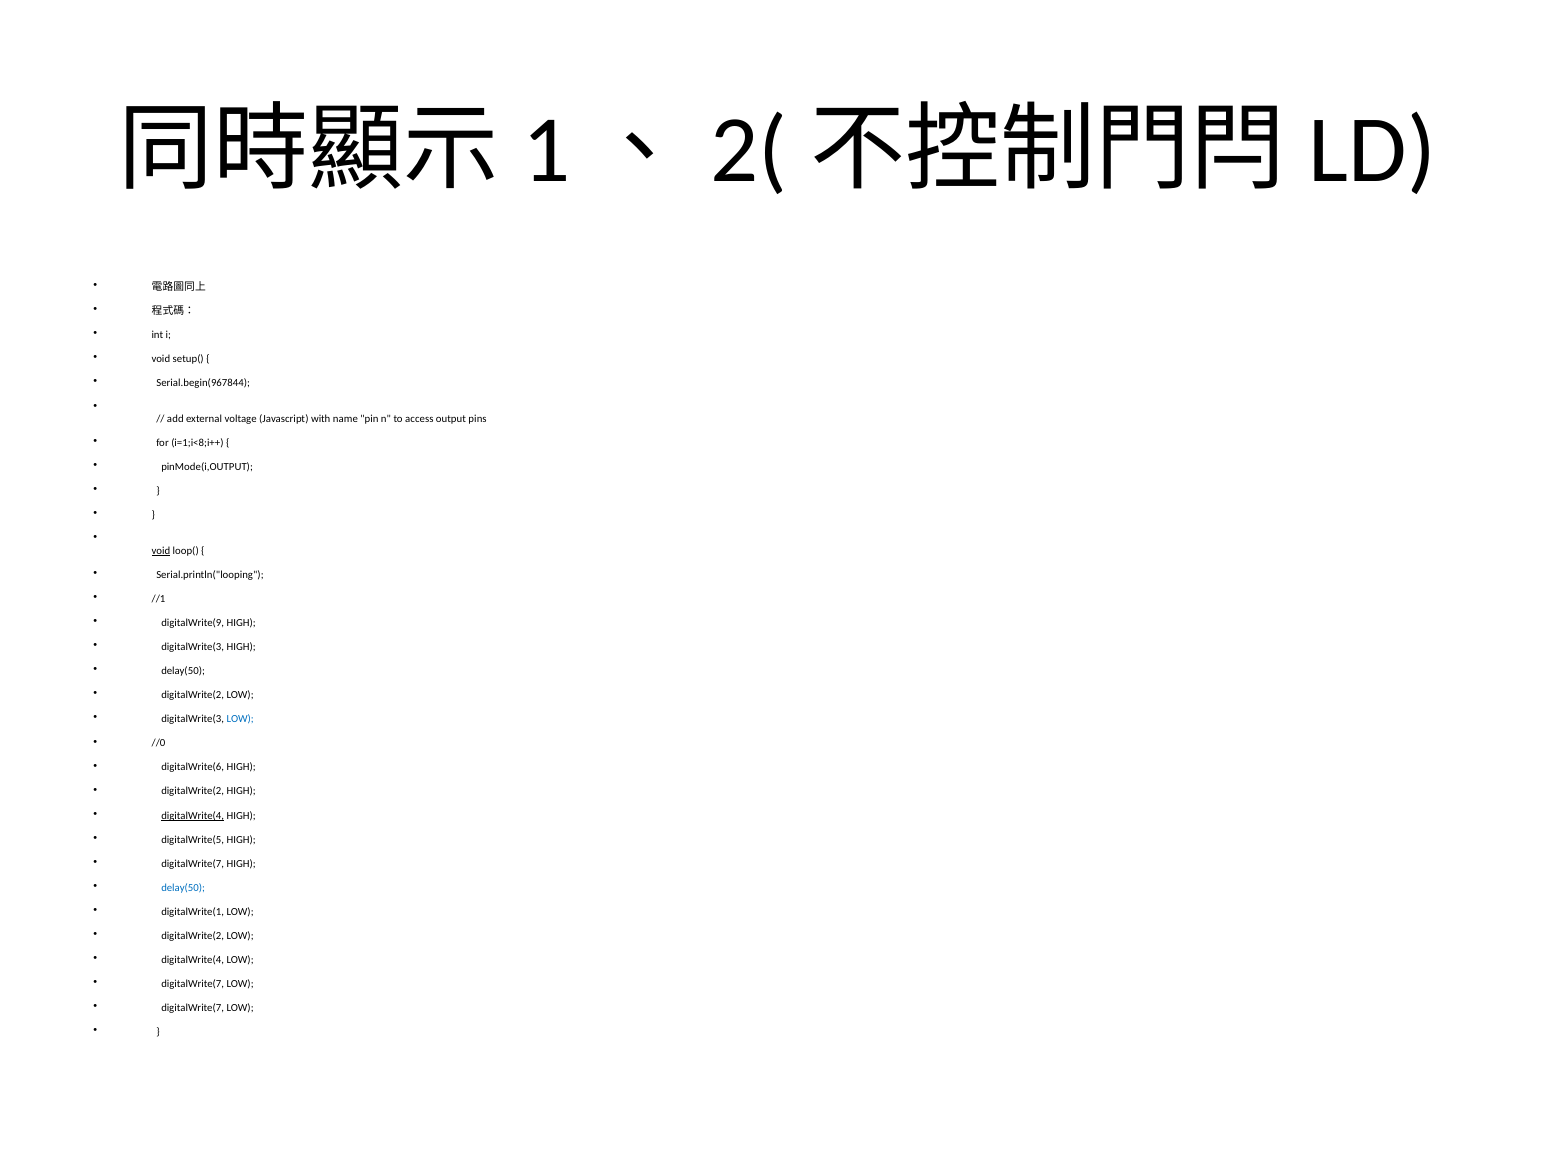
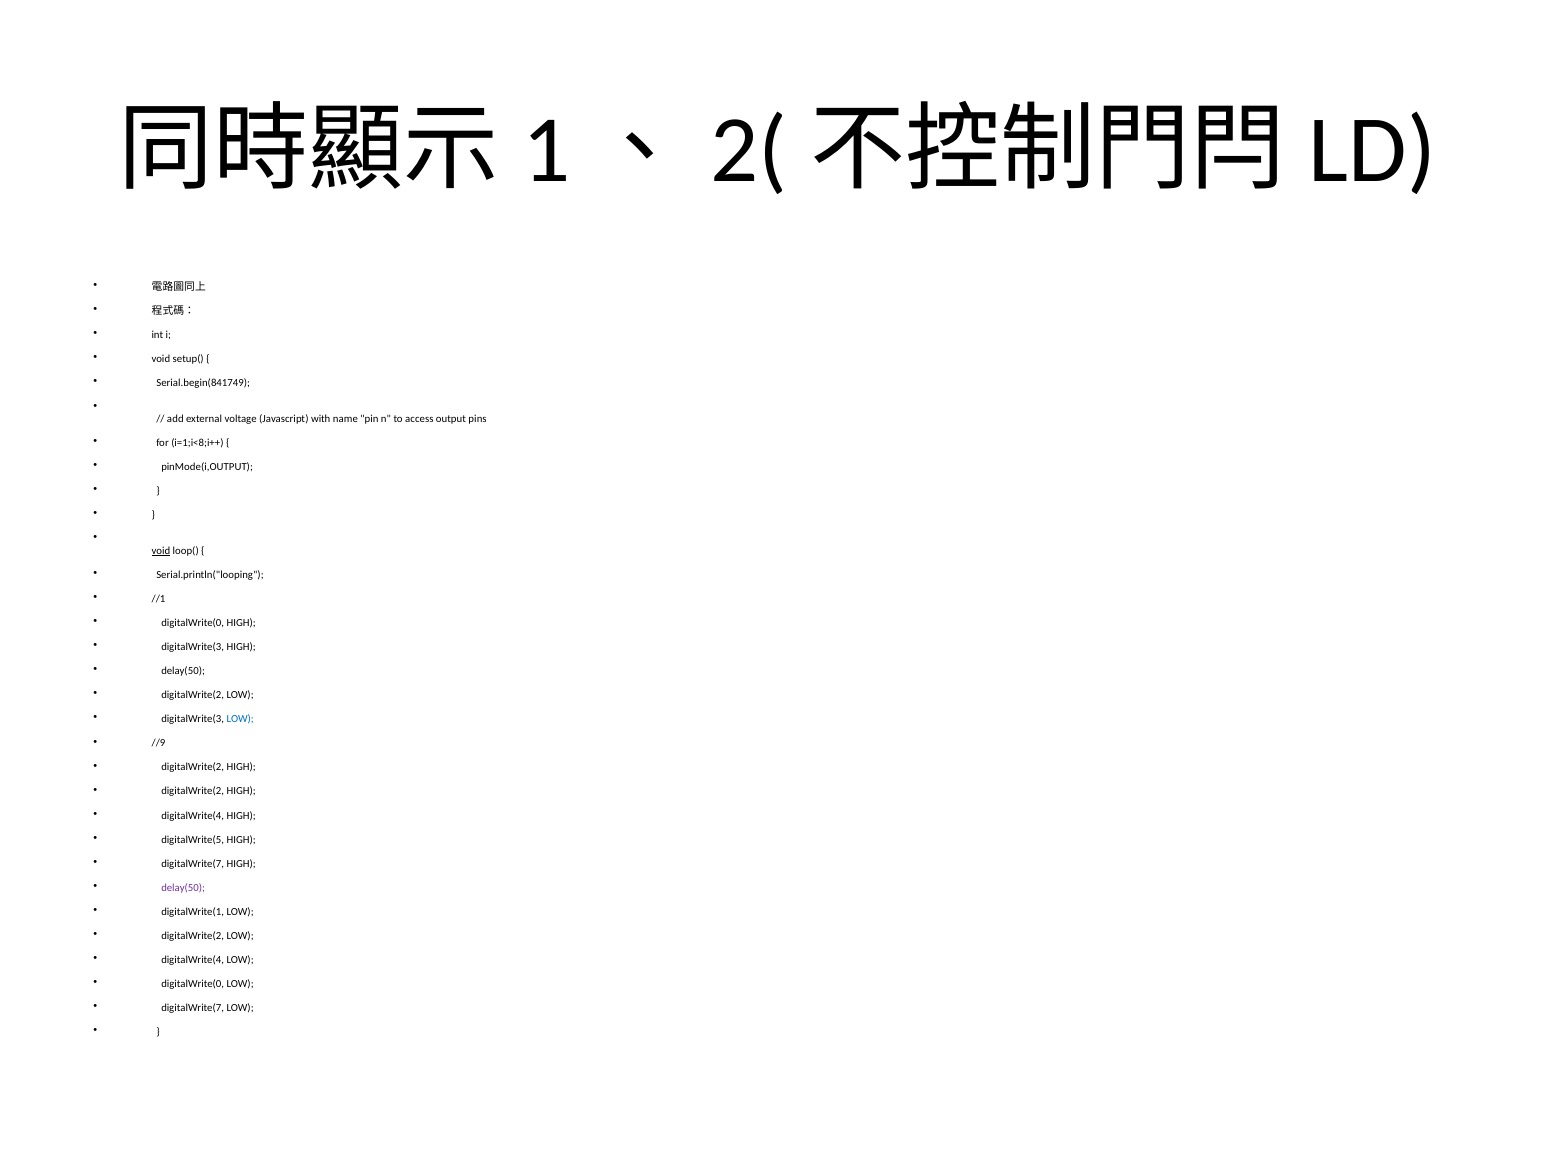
Serial.begin(967844: Serial.begin(967844 -> Serial.begin(841749 (203, 383)
digitalWrite(9: digitalWrite(9 -> digitalWrite(0 (193, 623)
//0: //0 -> //9 (159, 743)
digitalWrite(6: digitalWrite(6 -> digitalWrite(2 (193, 768)
digitalWrite(4 underline: present -> none (193, 816)
delay(50 colour: blue -> purple (183, 888)
digitalWrite(7: digitalWrite(7 -> digitalWrite(0 (193, 984)
